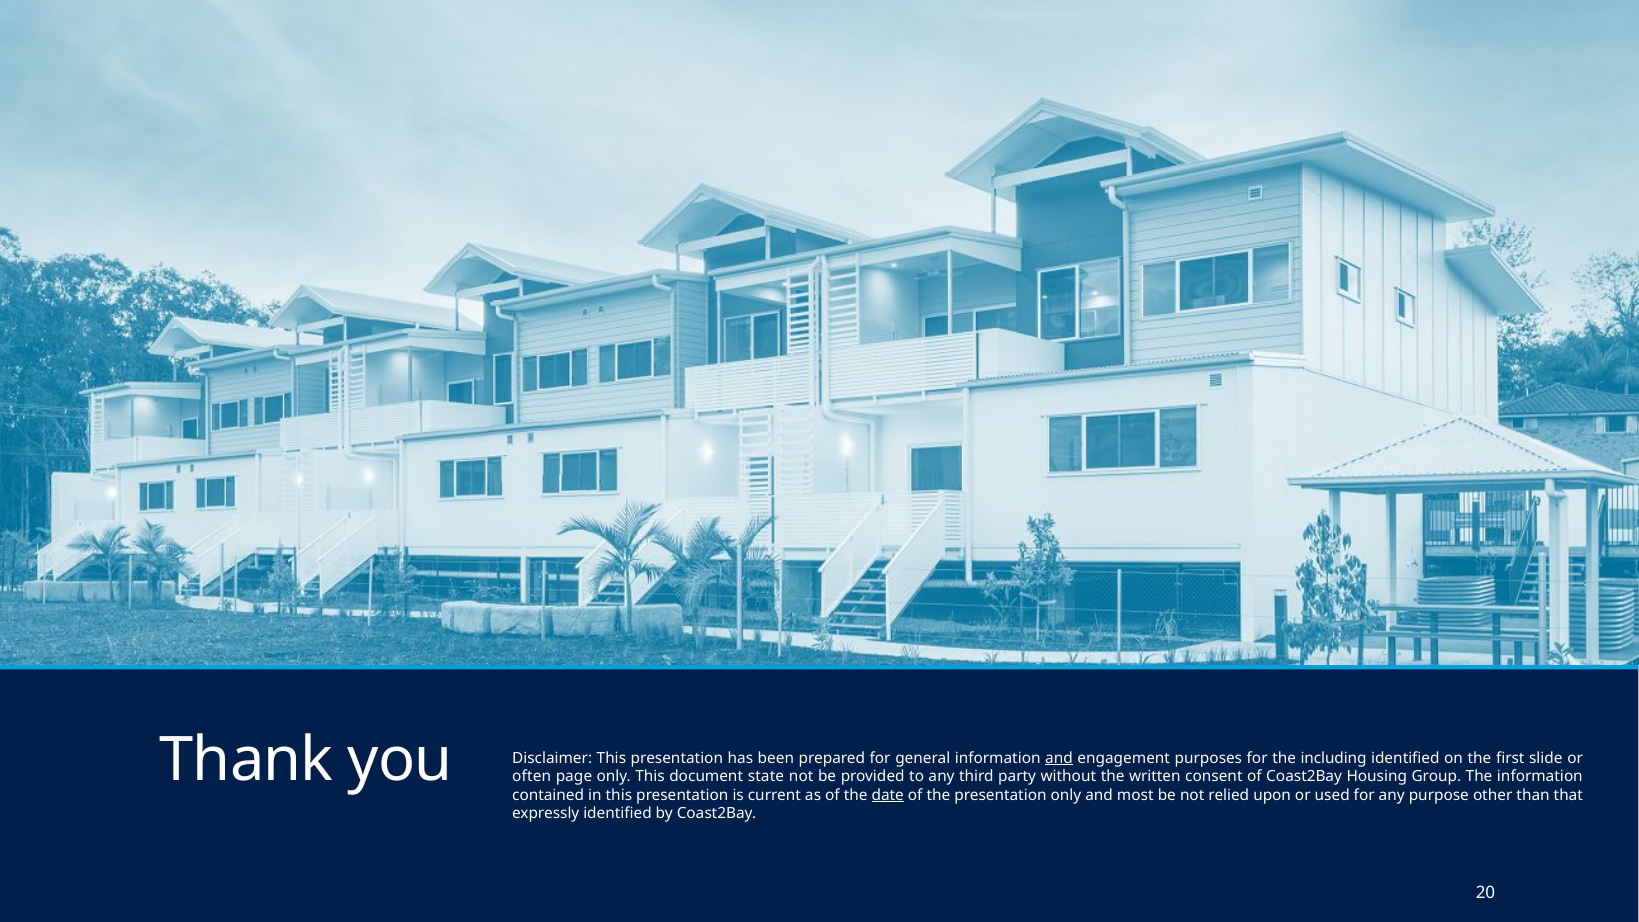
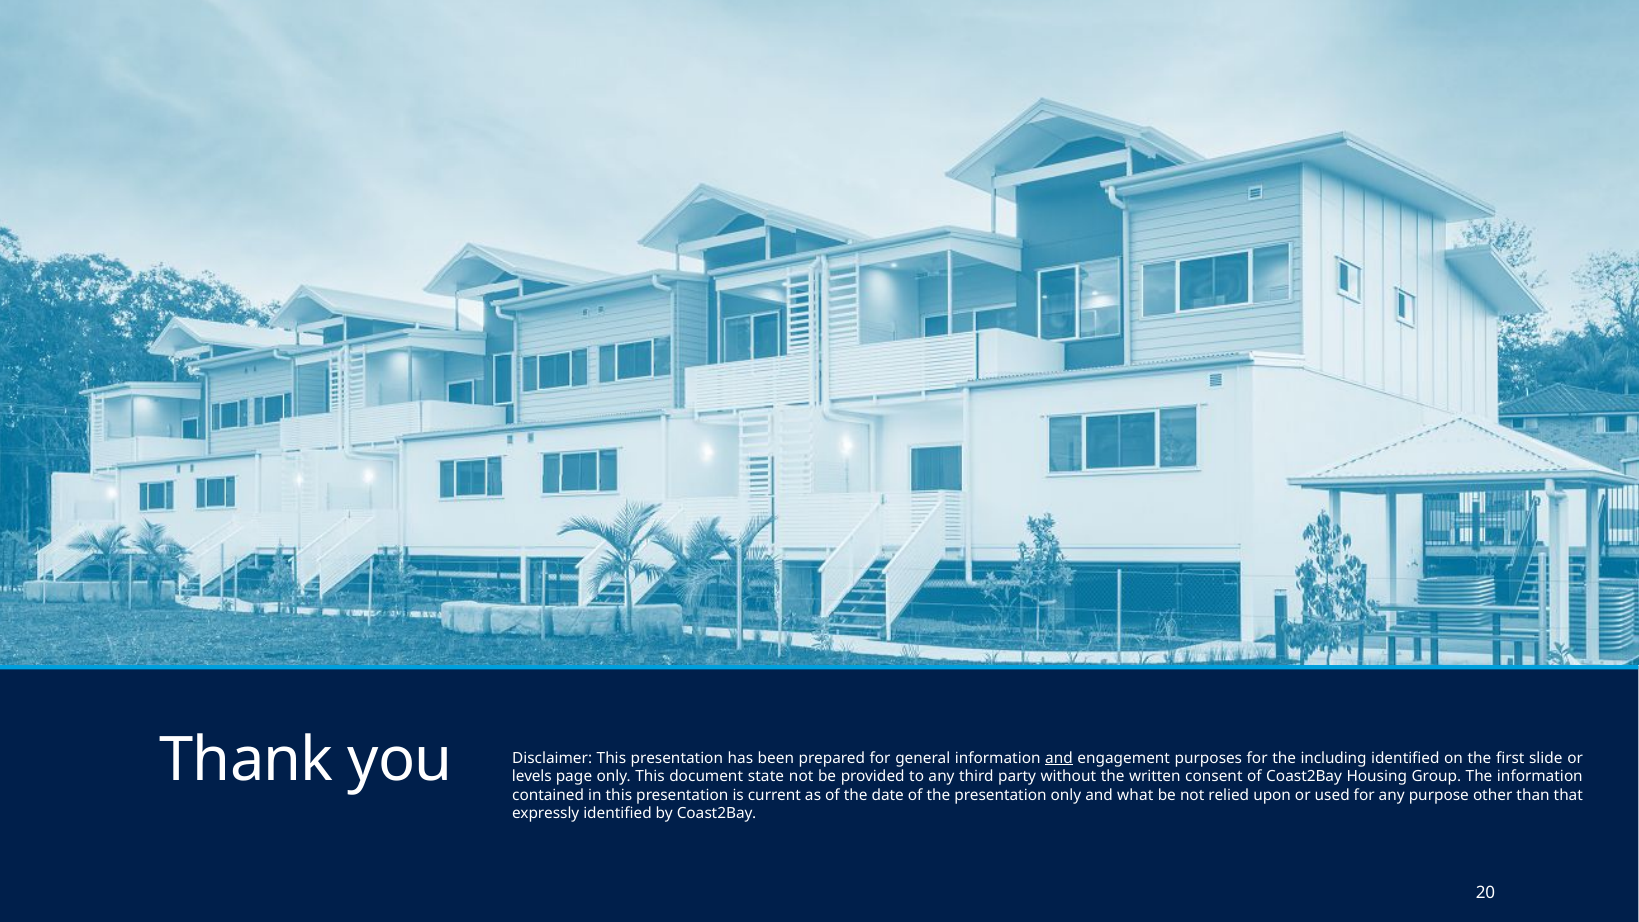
often: often -> levels (532, 776)
date underline: present -> none (888, 795)
most: most -> what (1135, 795)
